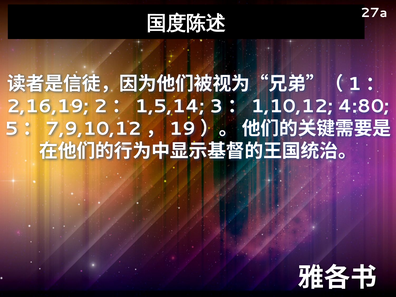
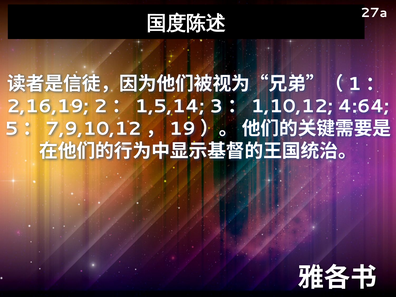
4:80: 4:80 -> 4:64 (364, 106)
